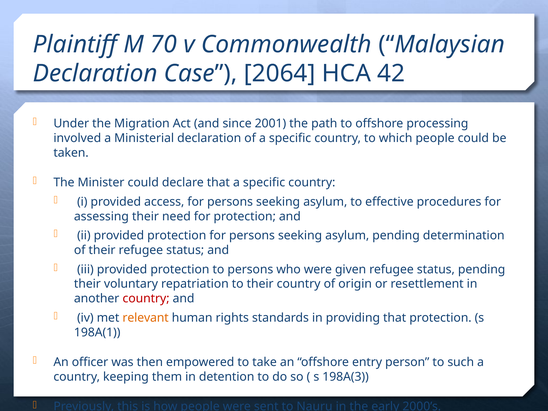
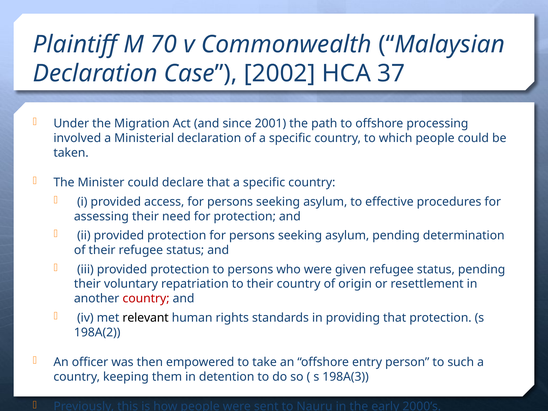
2064: 2064 -> 2002 (280, 74)
42: 42 -> 37 (391, 74)
relevant colour: orange -> black (146, 318)
198A(1: 198A(1 -> 198A(2 (97, 332)
